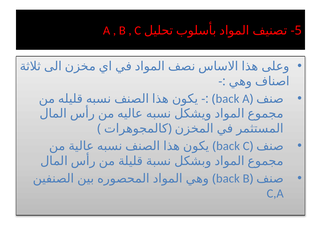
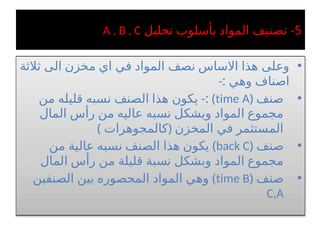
back: back -> time (227, 99)
back: back -> time (228, 178)
